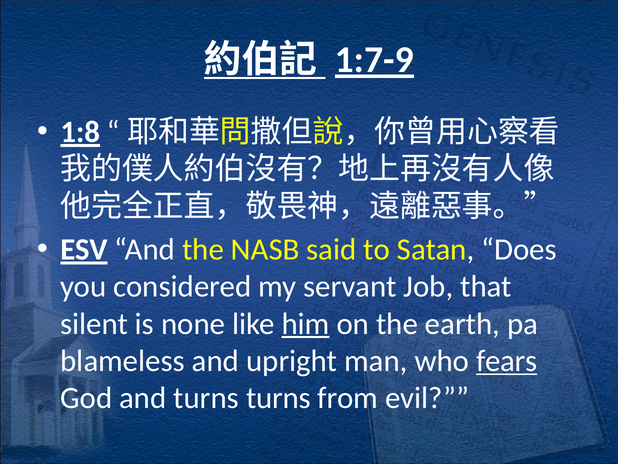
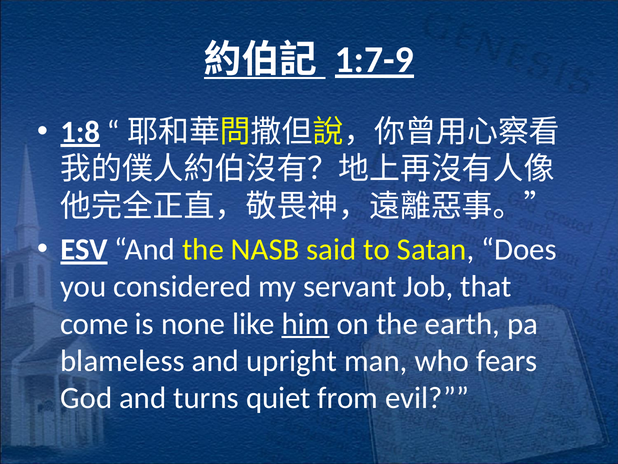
silent: silent -> come (94, 324)
fears underline: present -> none (507, 361)
turns turns: turns -> quiet (278, 398)
